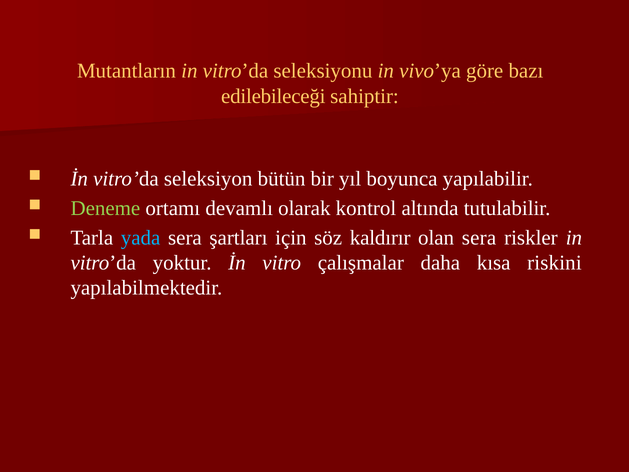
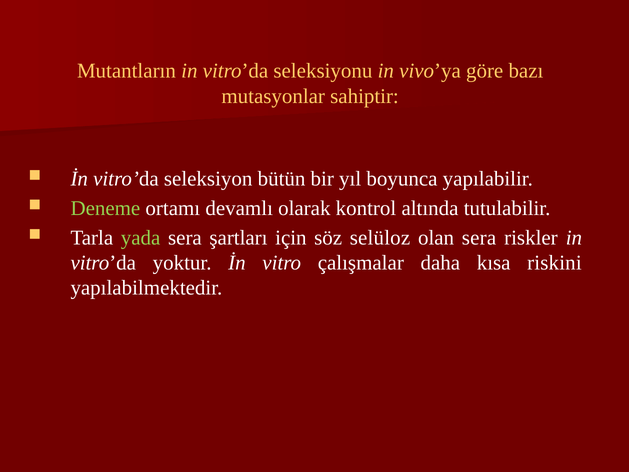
edilebileceği: edilebileceği -> mutasyonlar (273, 96)
yada colour: light blue -> light green (141, 237)
kaldırır: kaldırır -> selüloz (380, 237)
